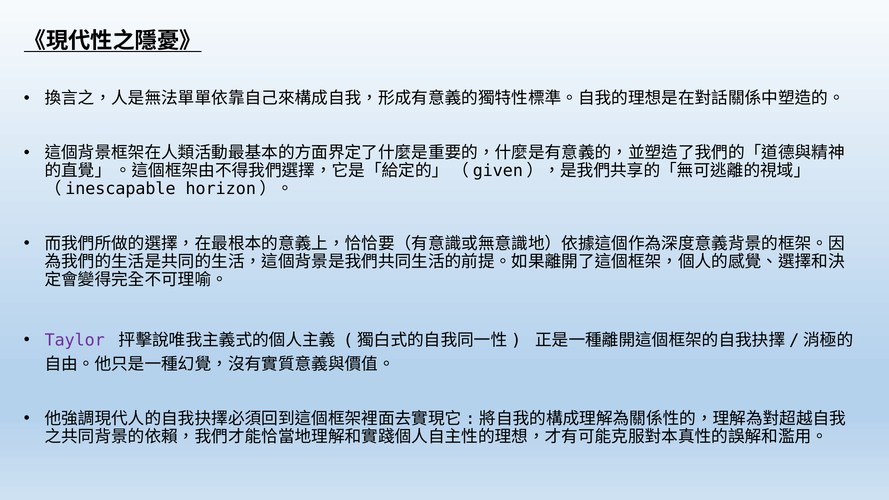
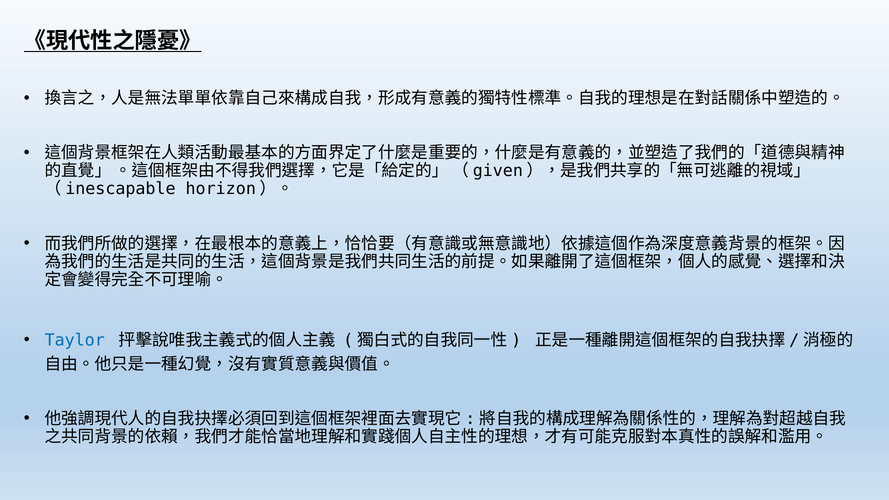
Taylor colour: purple -> blue (75, 340)
